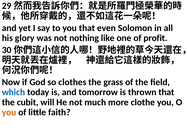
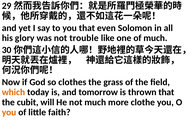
nothing: nothing -> trouble (84, 38)
of profit: profit -> much (155, 38)
which colour: blue -> orange (13, 92)
